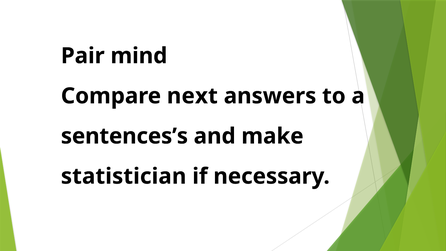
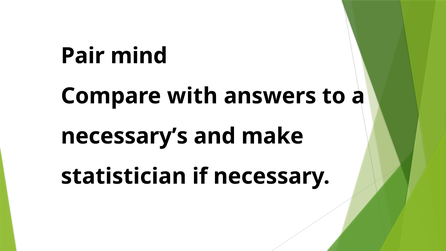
next: next -> with (192, 96)
sentences’s: sentences’s -> necessary’s (124, 136)
